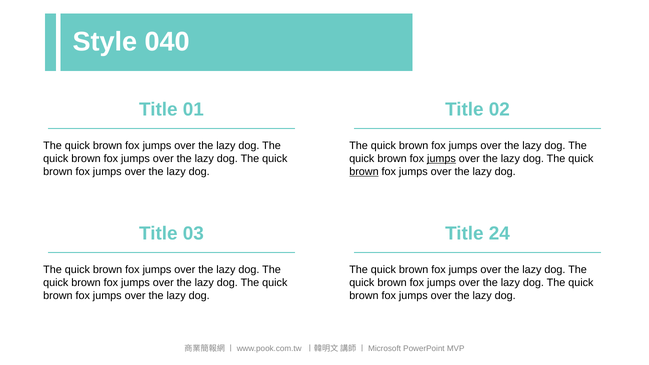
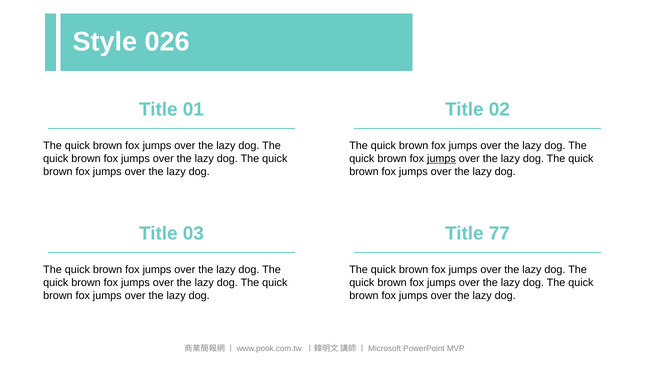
040: 040 -> 026 (167, 42)
brown underline: present -> none (364, 172)
24: 24 -> 77 (499, 234)
